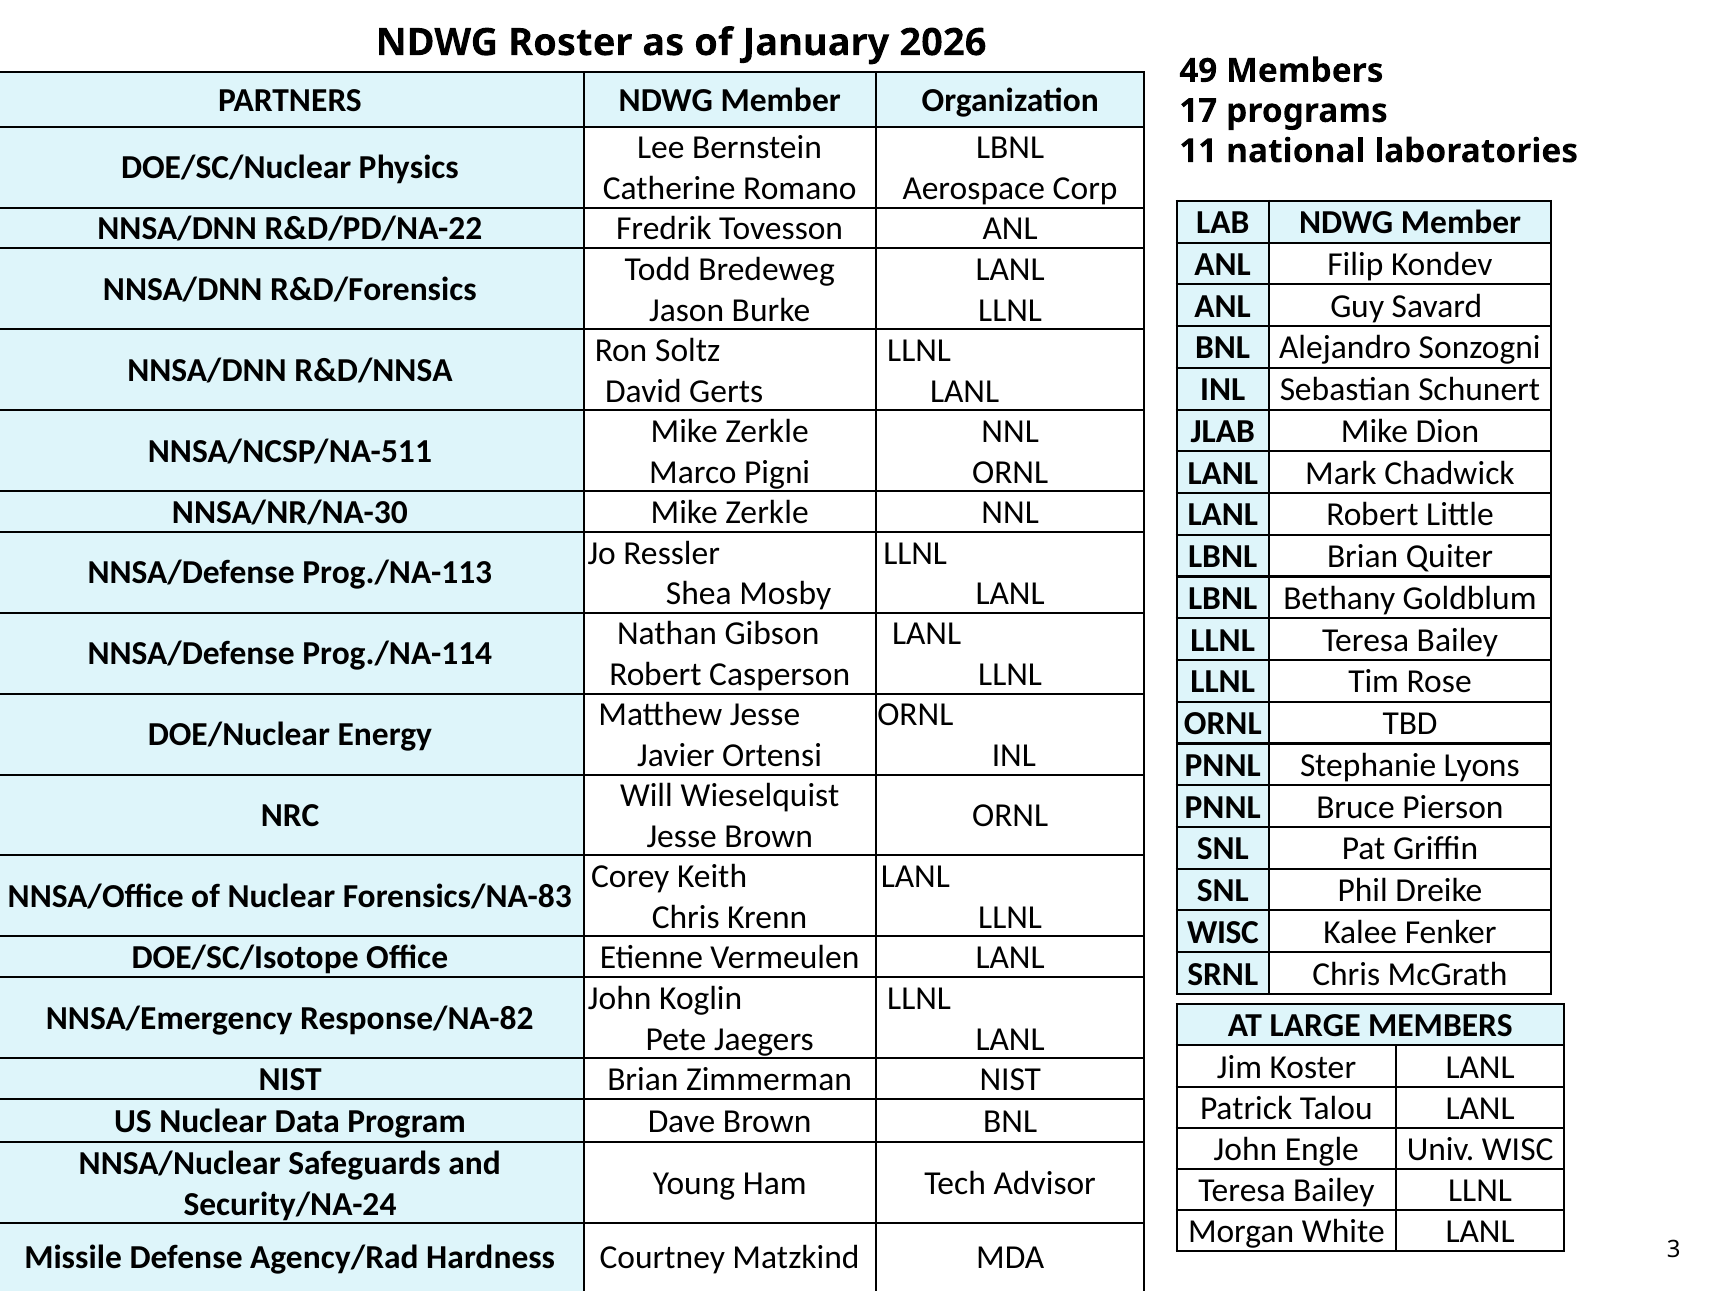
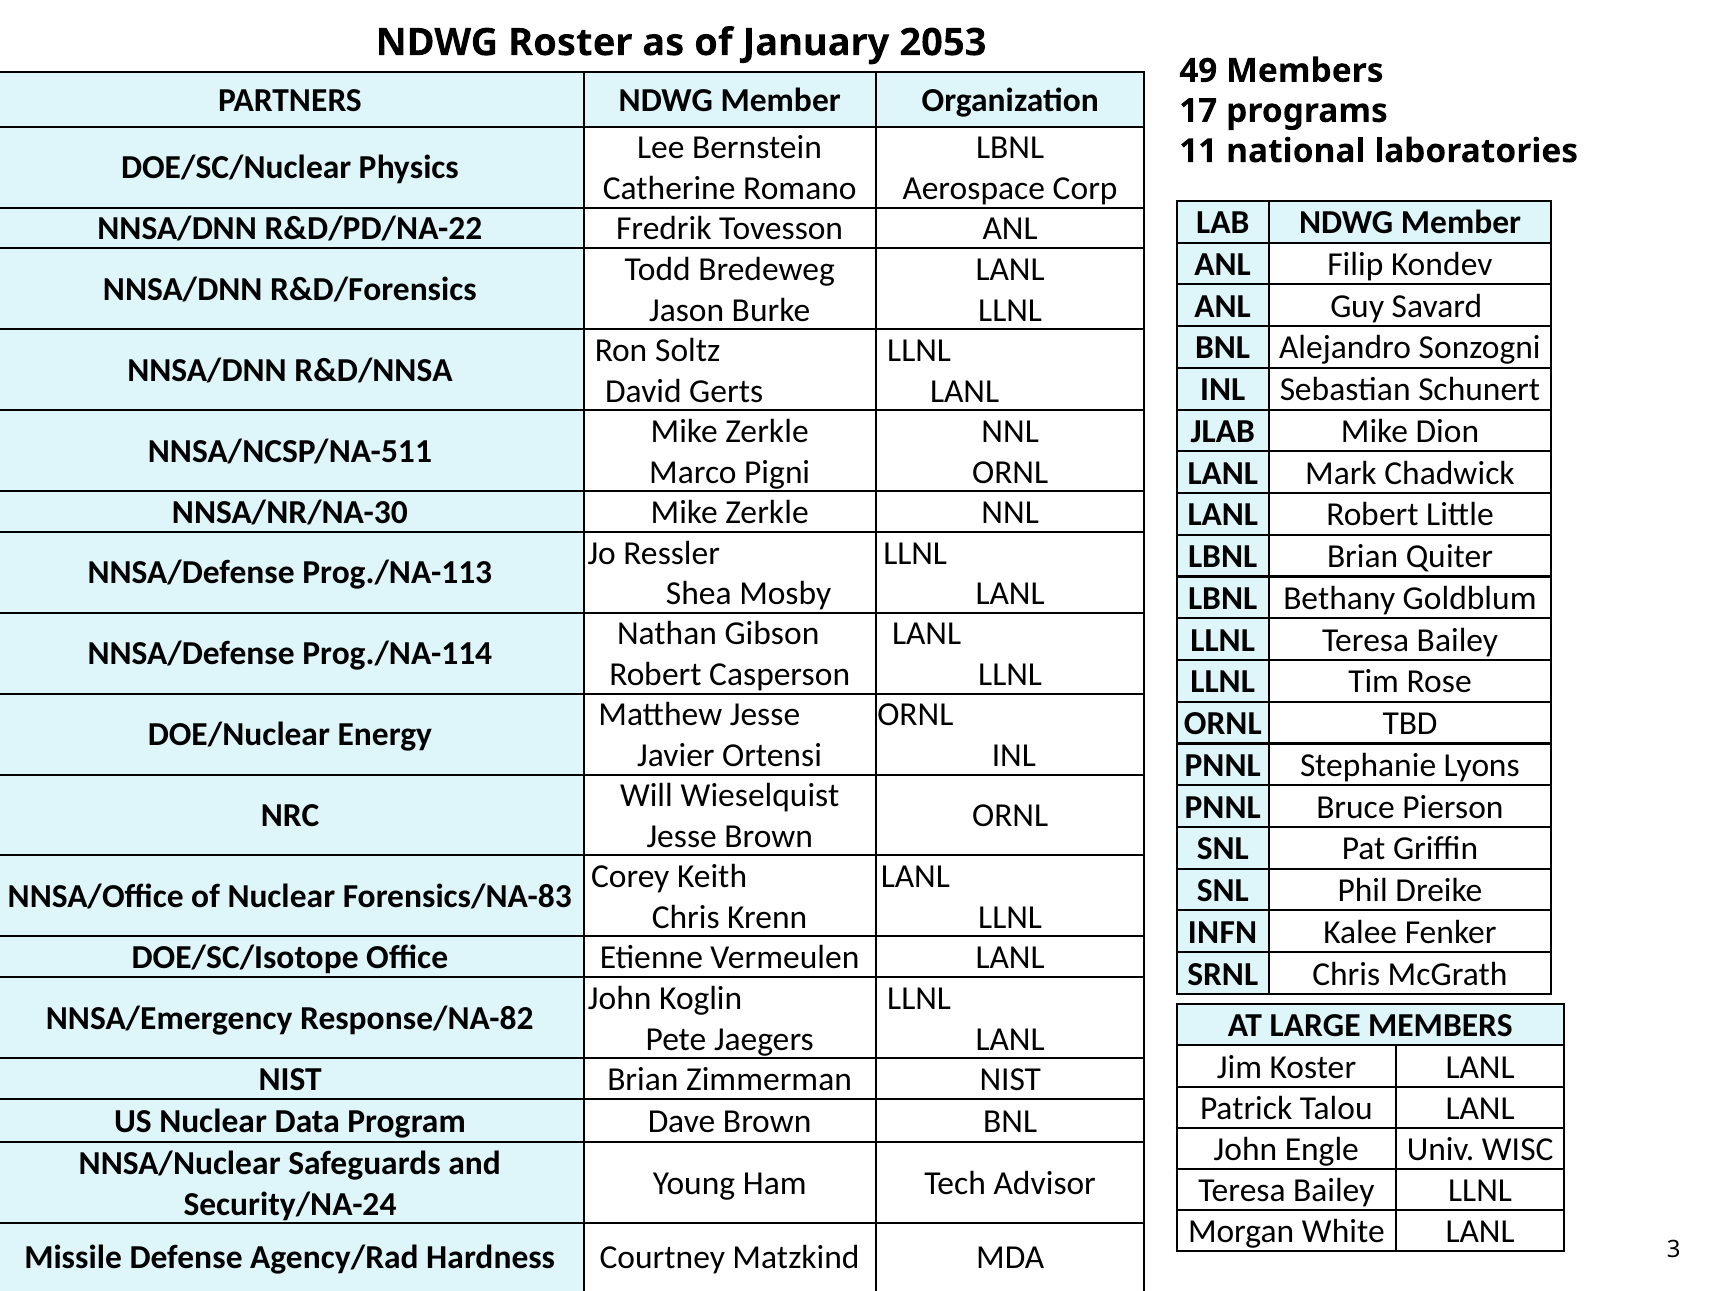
2026: 2026 -> 2053 (943, 43)
WISC: WISC -> INFN (1223, 933)
